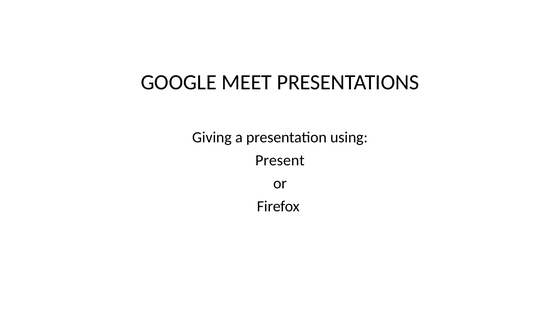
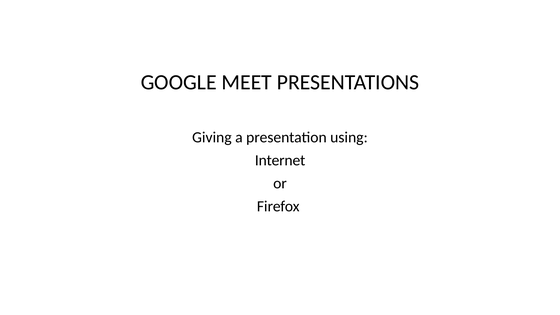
Present: Present -> Internet (280, 160)
